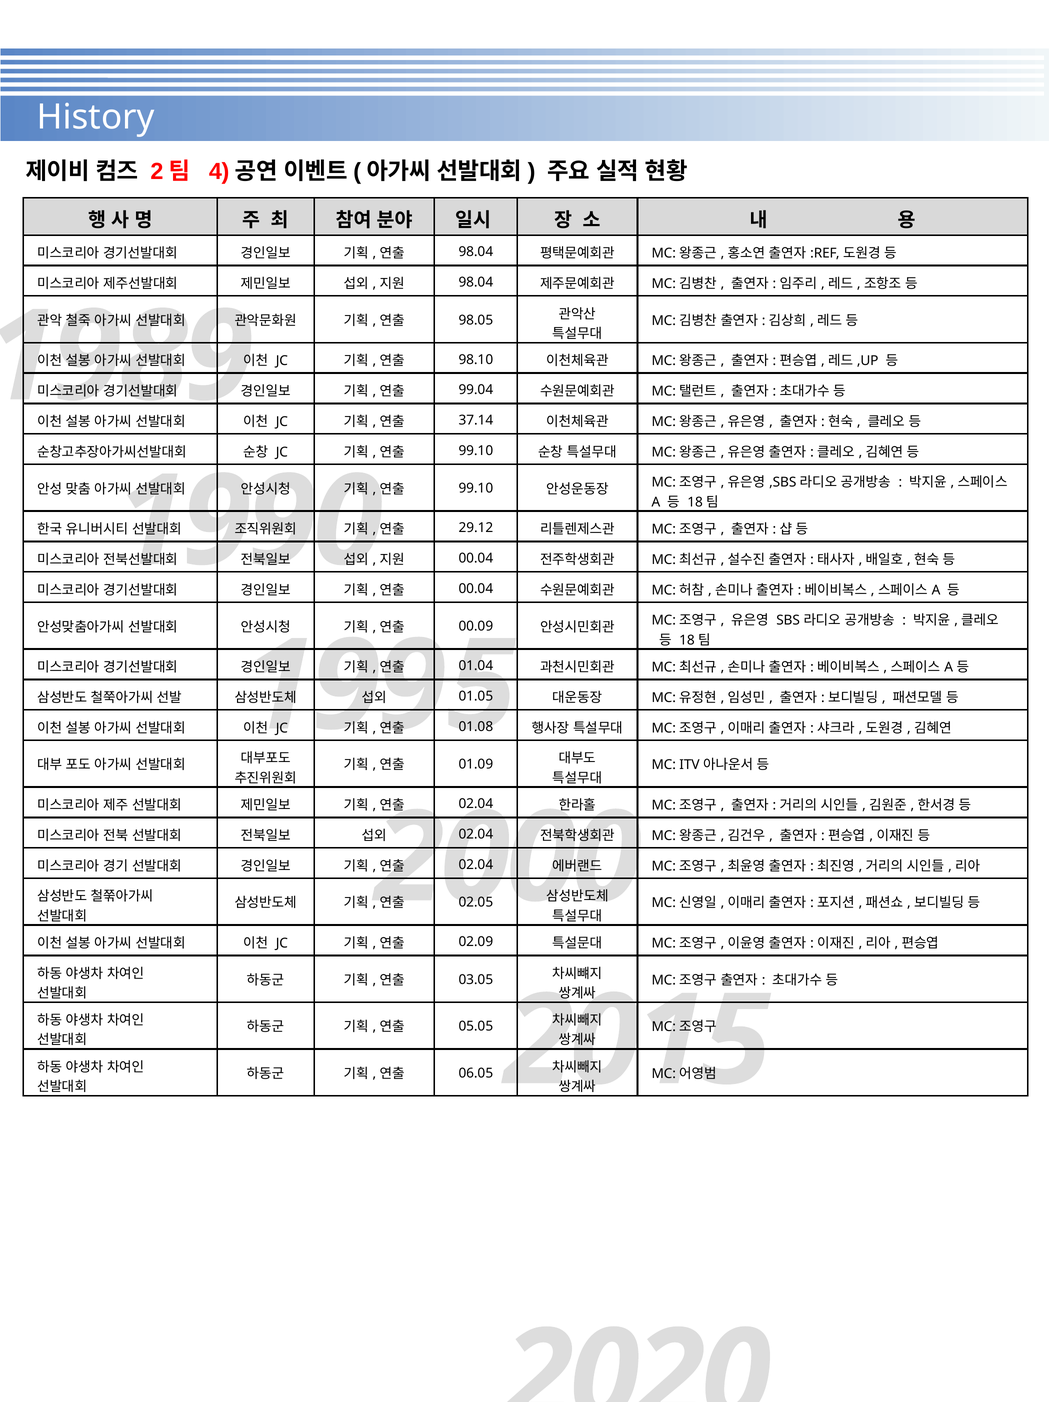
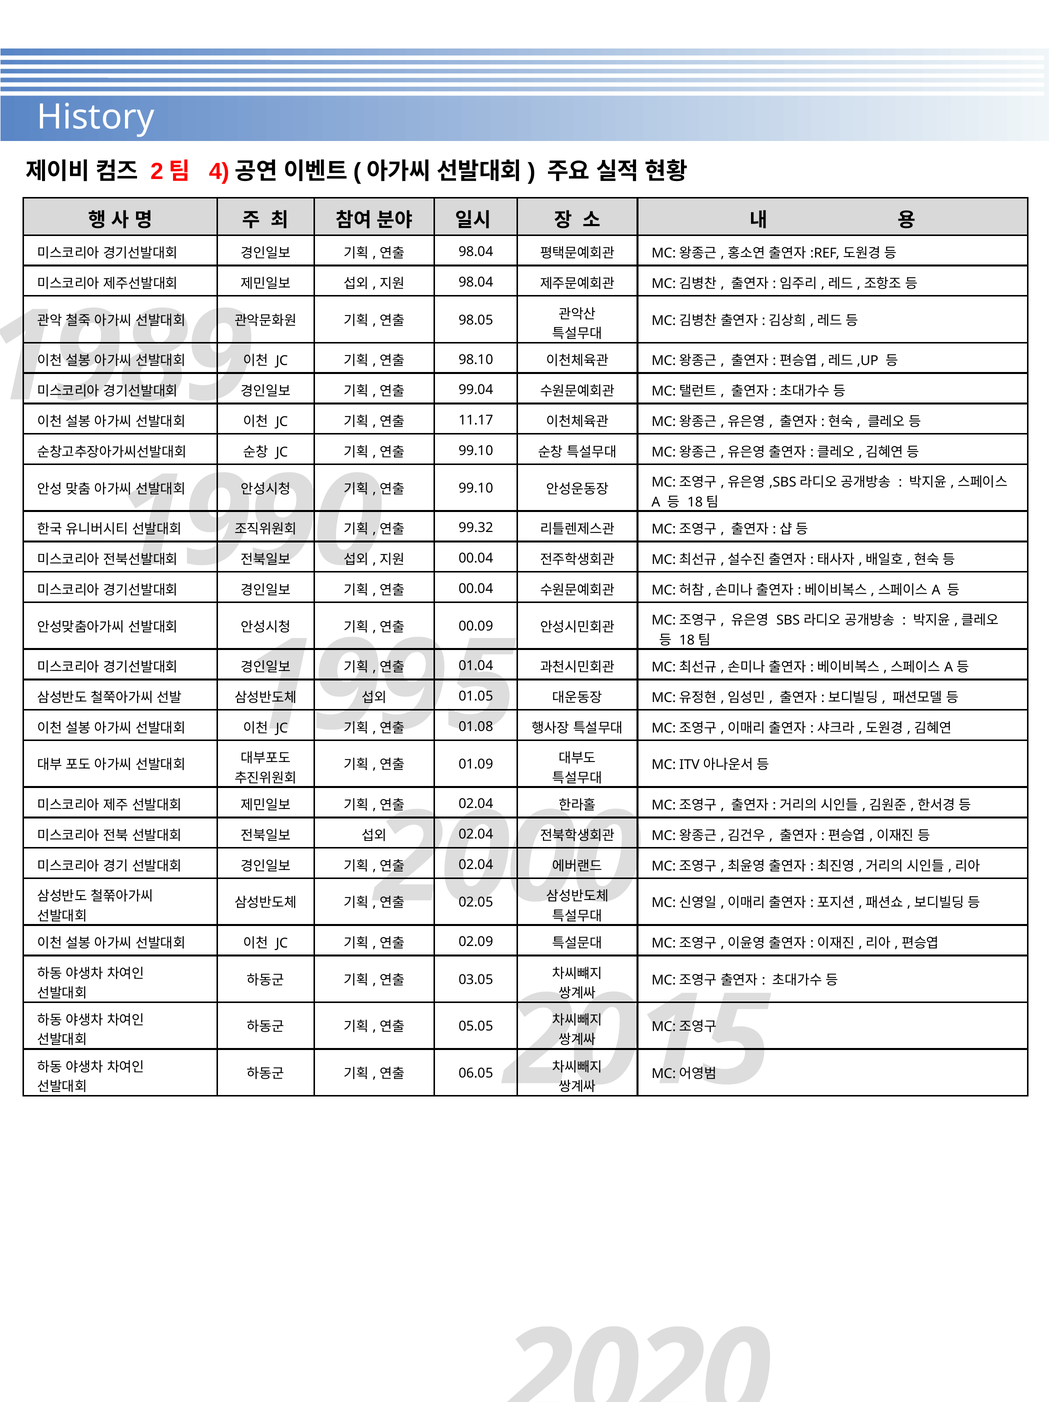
37.14: 37.14 -> 11.17 (476, 420)
29.12: 29.12 -> 99.32 (476, 528)
